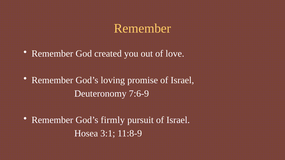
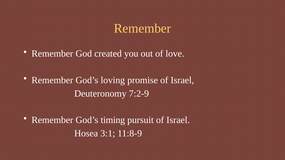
7:6-9: 7:6-9 -> 7:2-9 (139, 94)
firmly: firmly -> timing (113, 120)
